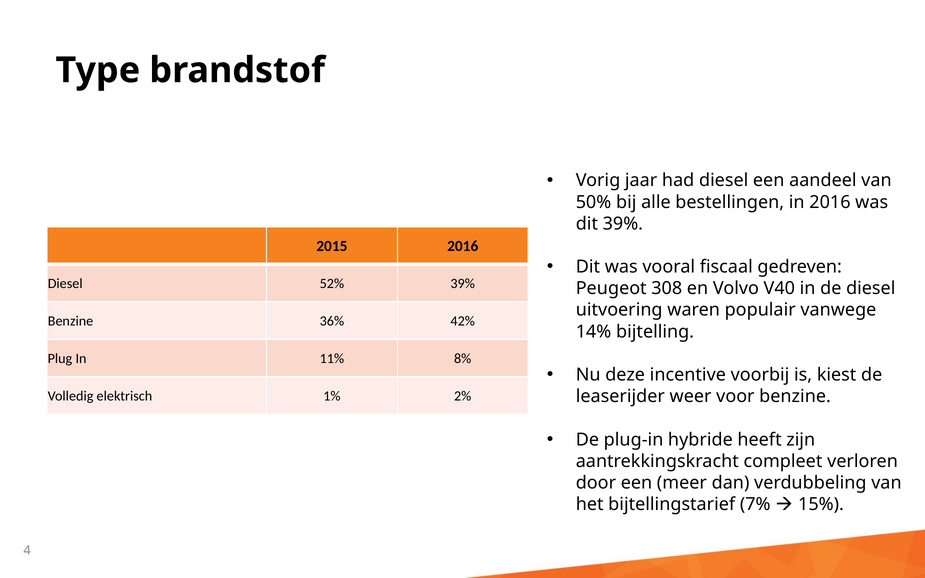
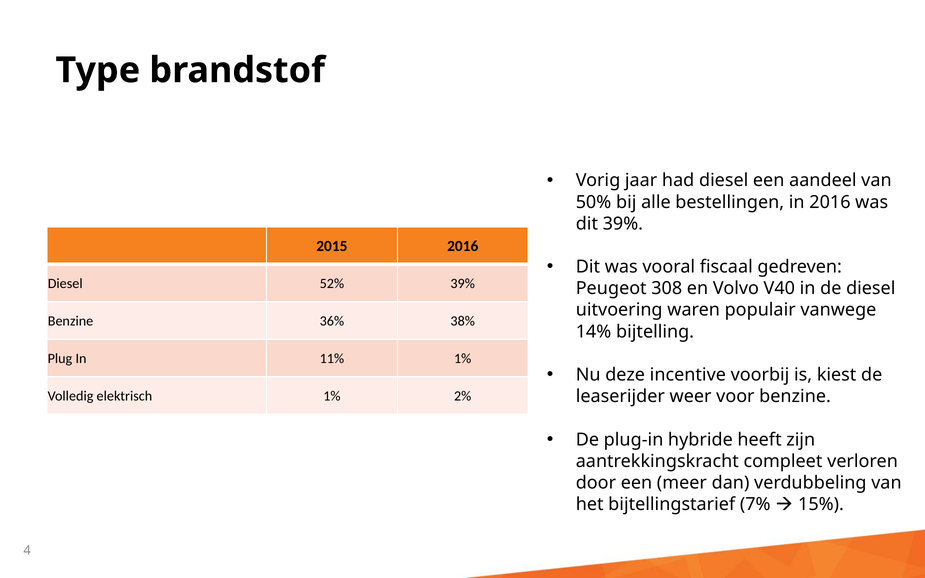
42%: 42% -> 38% (463, 321)
11% 8%: 8% -> 1% (463, 359)
